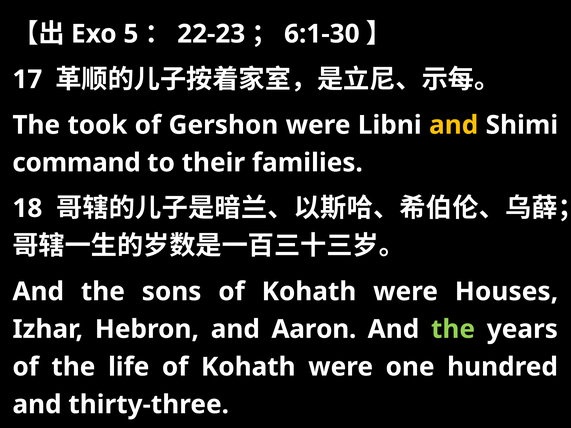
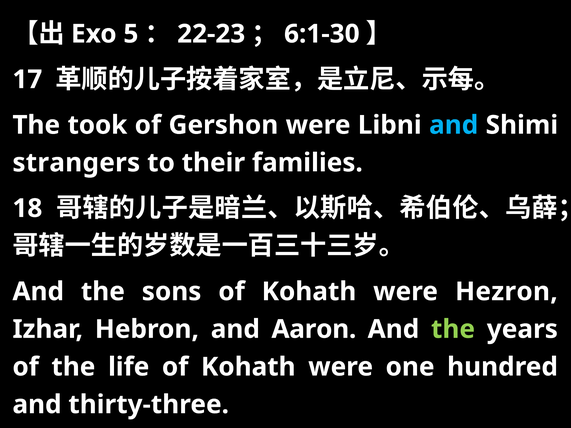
and colour: yellow -> light blue (454, 125)
command: command -> strangers (76, 163)
Houses: Houses -> Hezron (506, 292)
